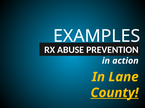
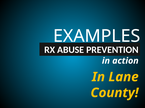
County underline: present -> none (115, 93)
